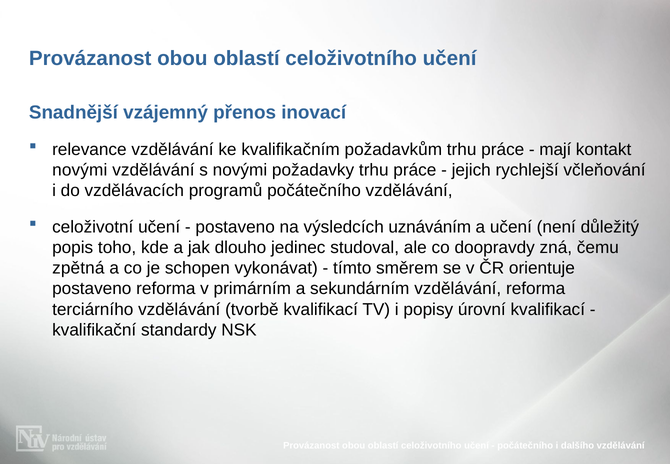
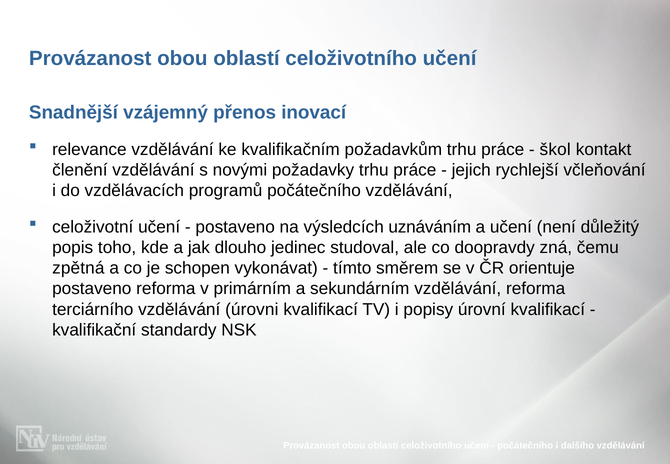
mají: mají -> škol (555, 149)
novými: novými -> členění (80, 170)
tvorbě: tvorbě -> úrovni (252, 309)
